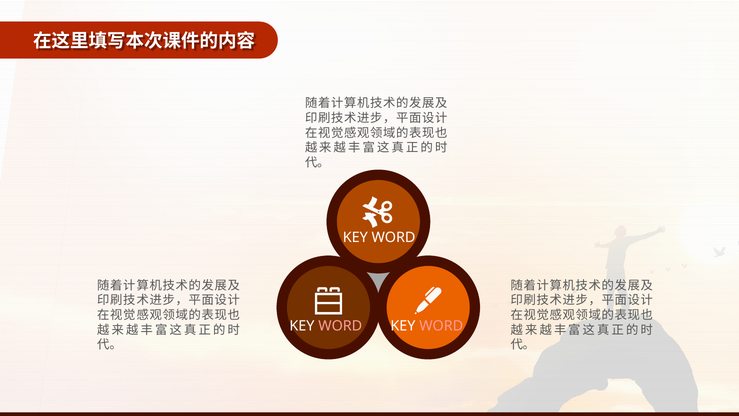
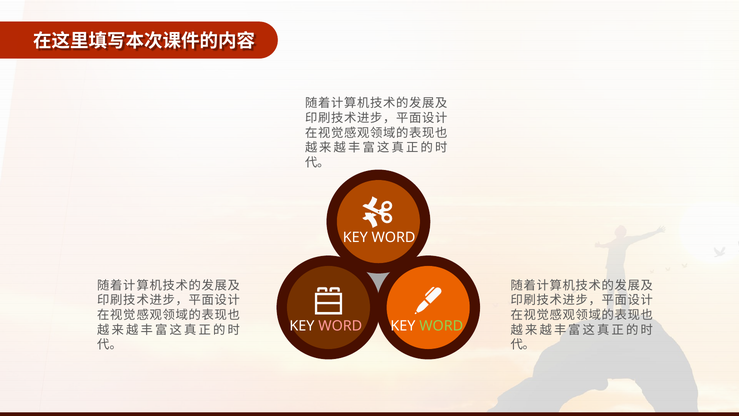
WORD colour: pink -> light green (441, 326)
